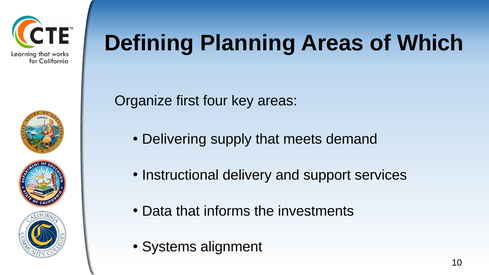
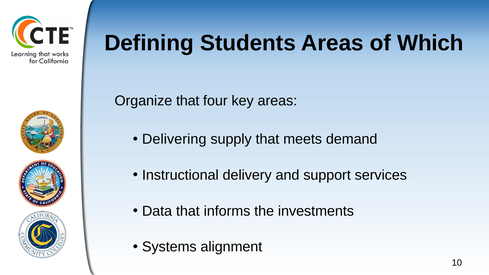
Planning: Planning -> Students (248, 43)
Organize first: first -> that (188, 101)
